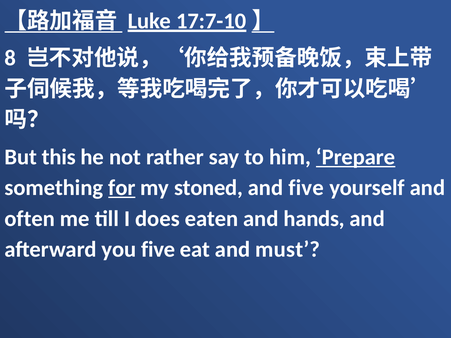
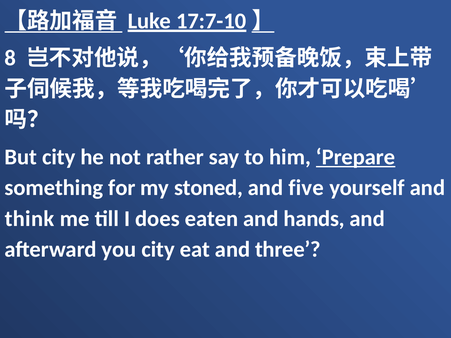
But this: this -> city (59, 157)
for underline: present -> none (122, 188)
often: often -> think (30, 219)
you five: five -> city (158, 250)
must: must -> three (288, 250)
